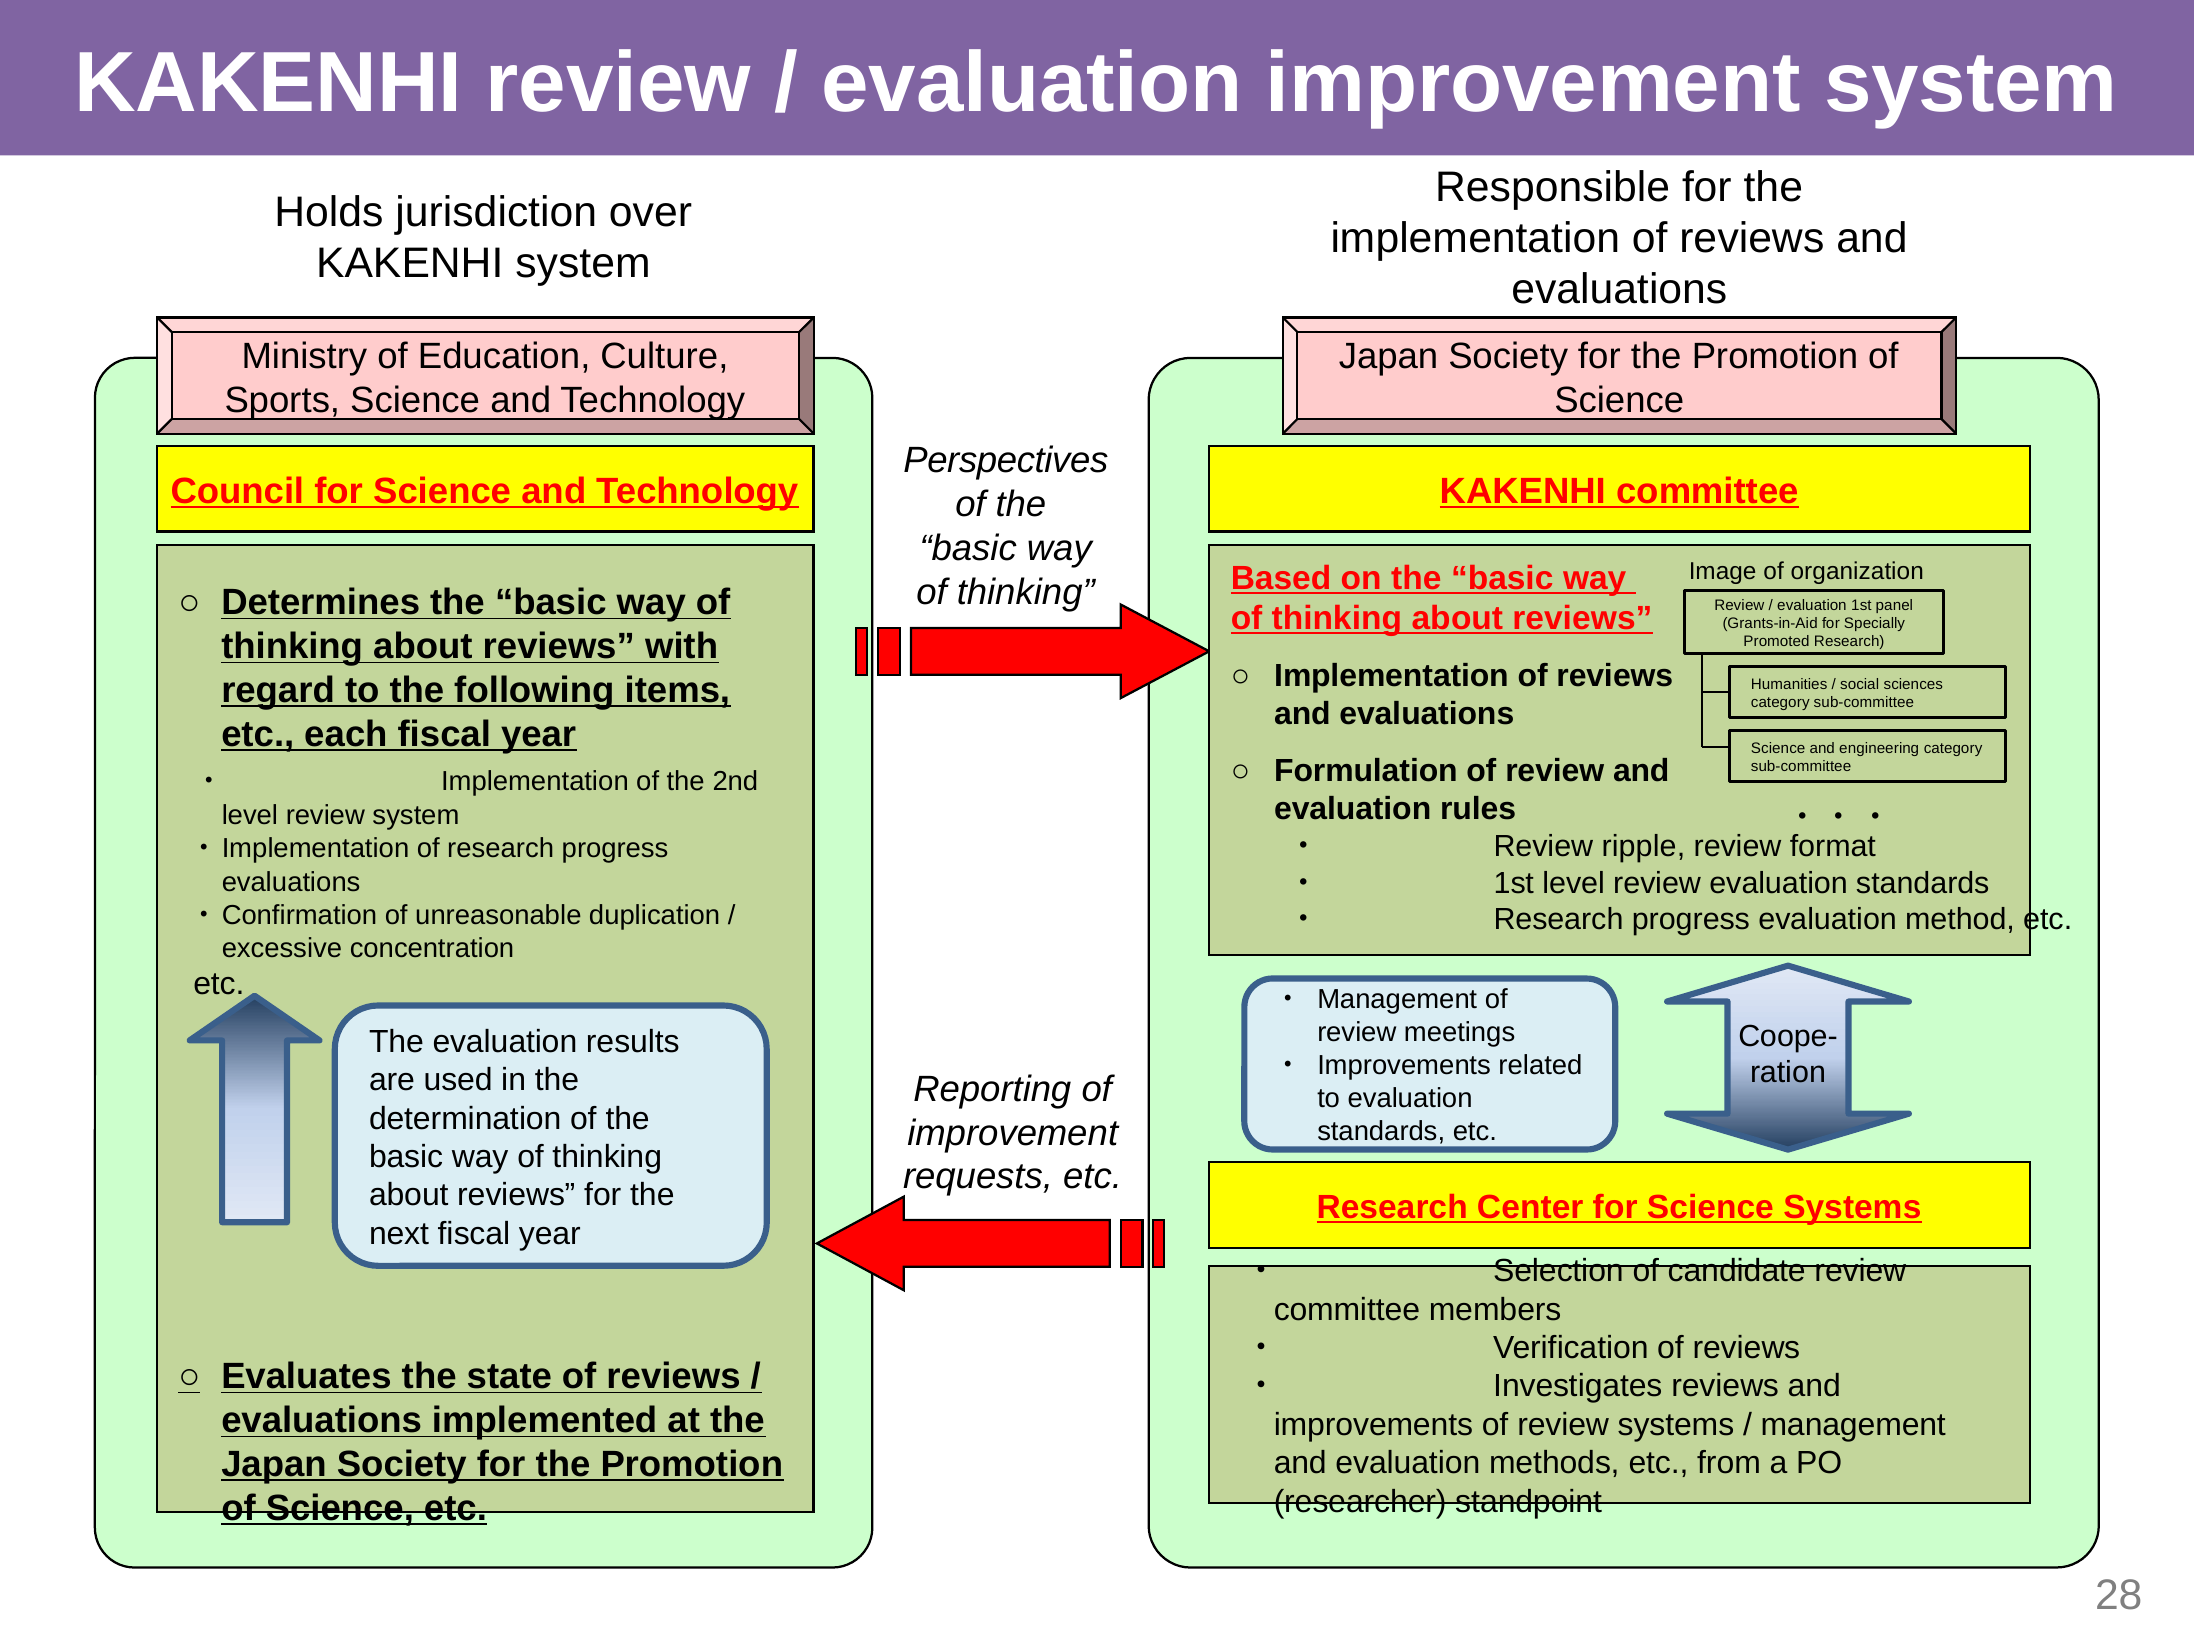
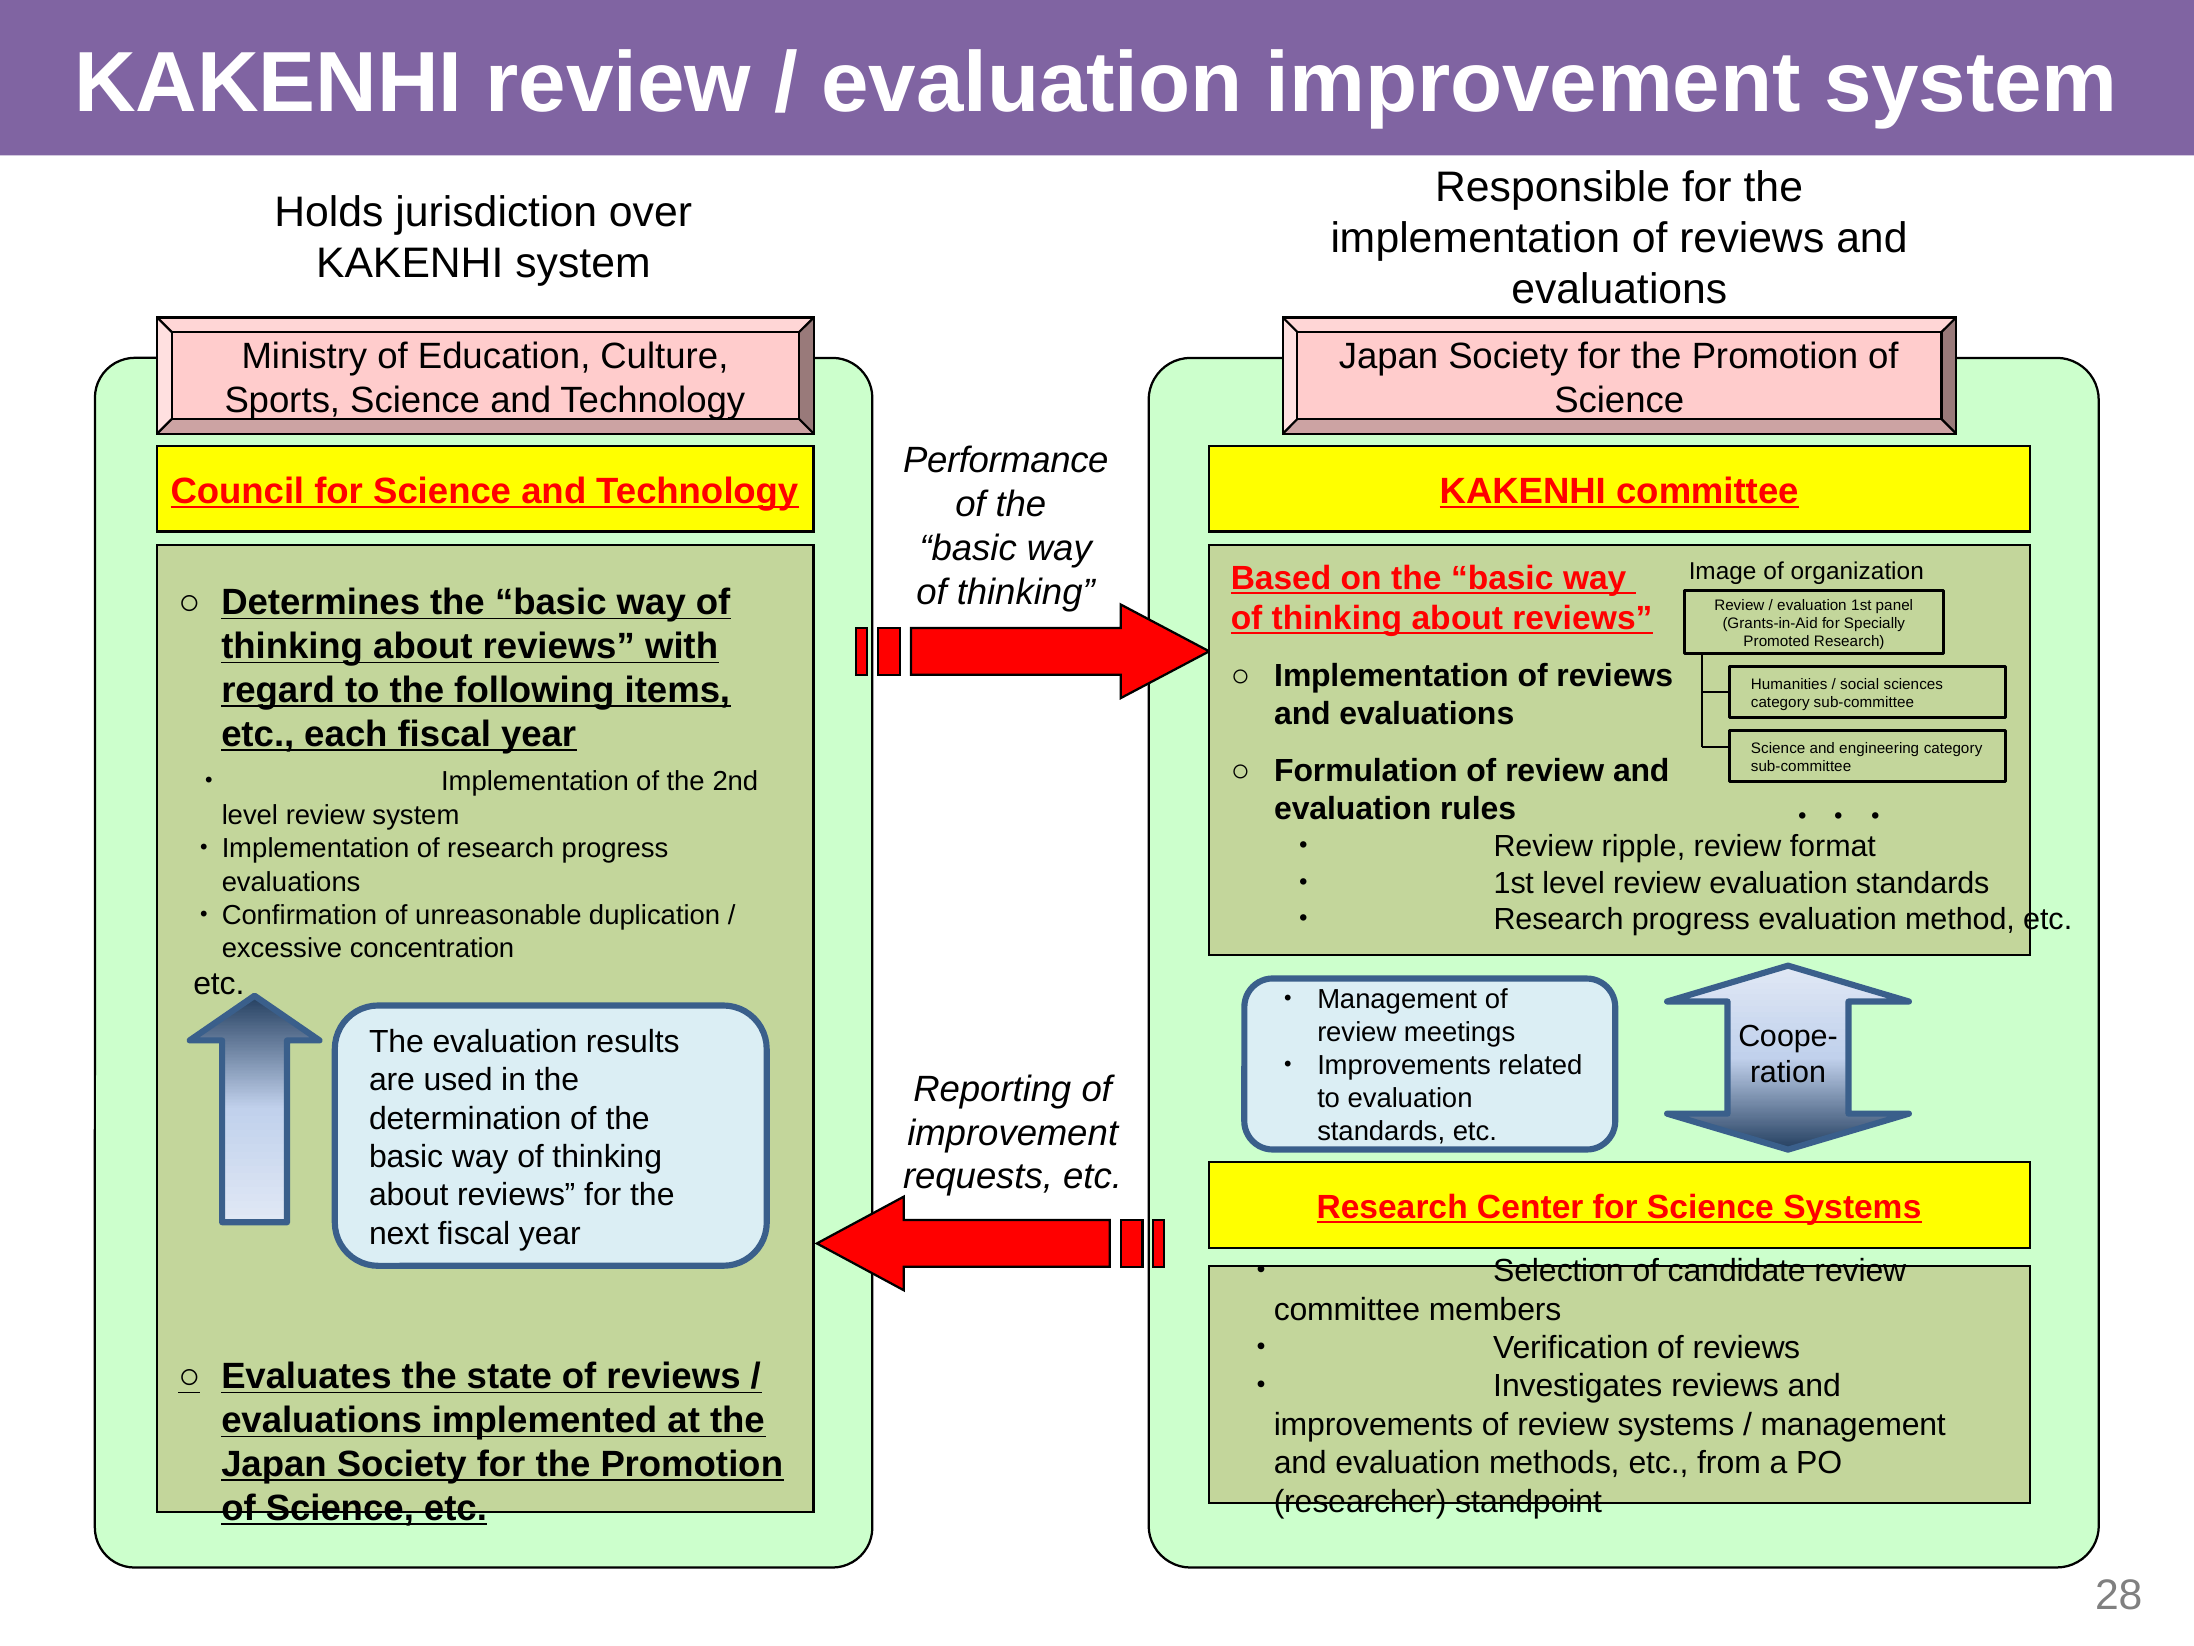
Perspectives: Perspectives -> Performance (1006, 460)
